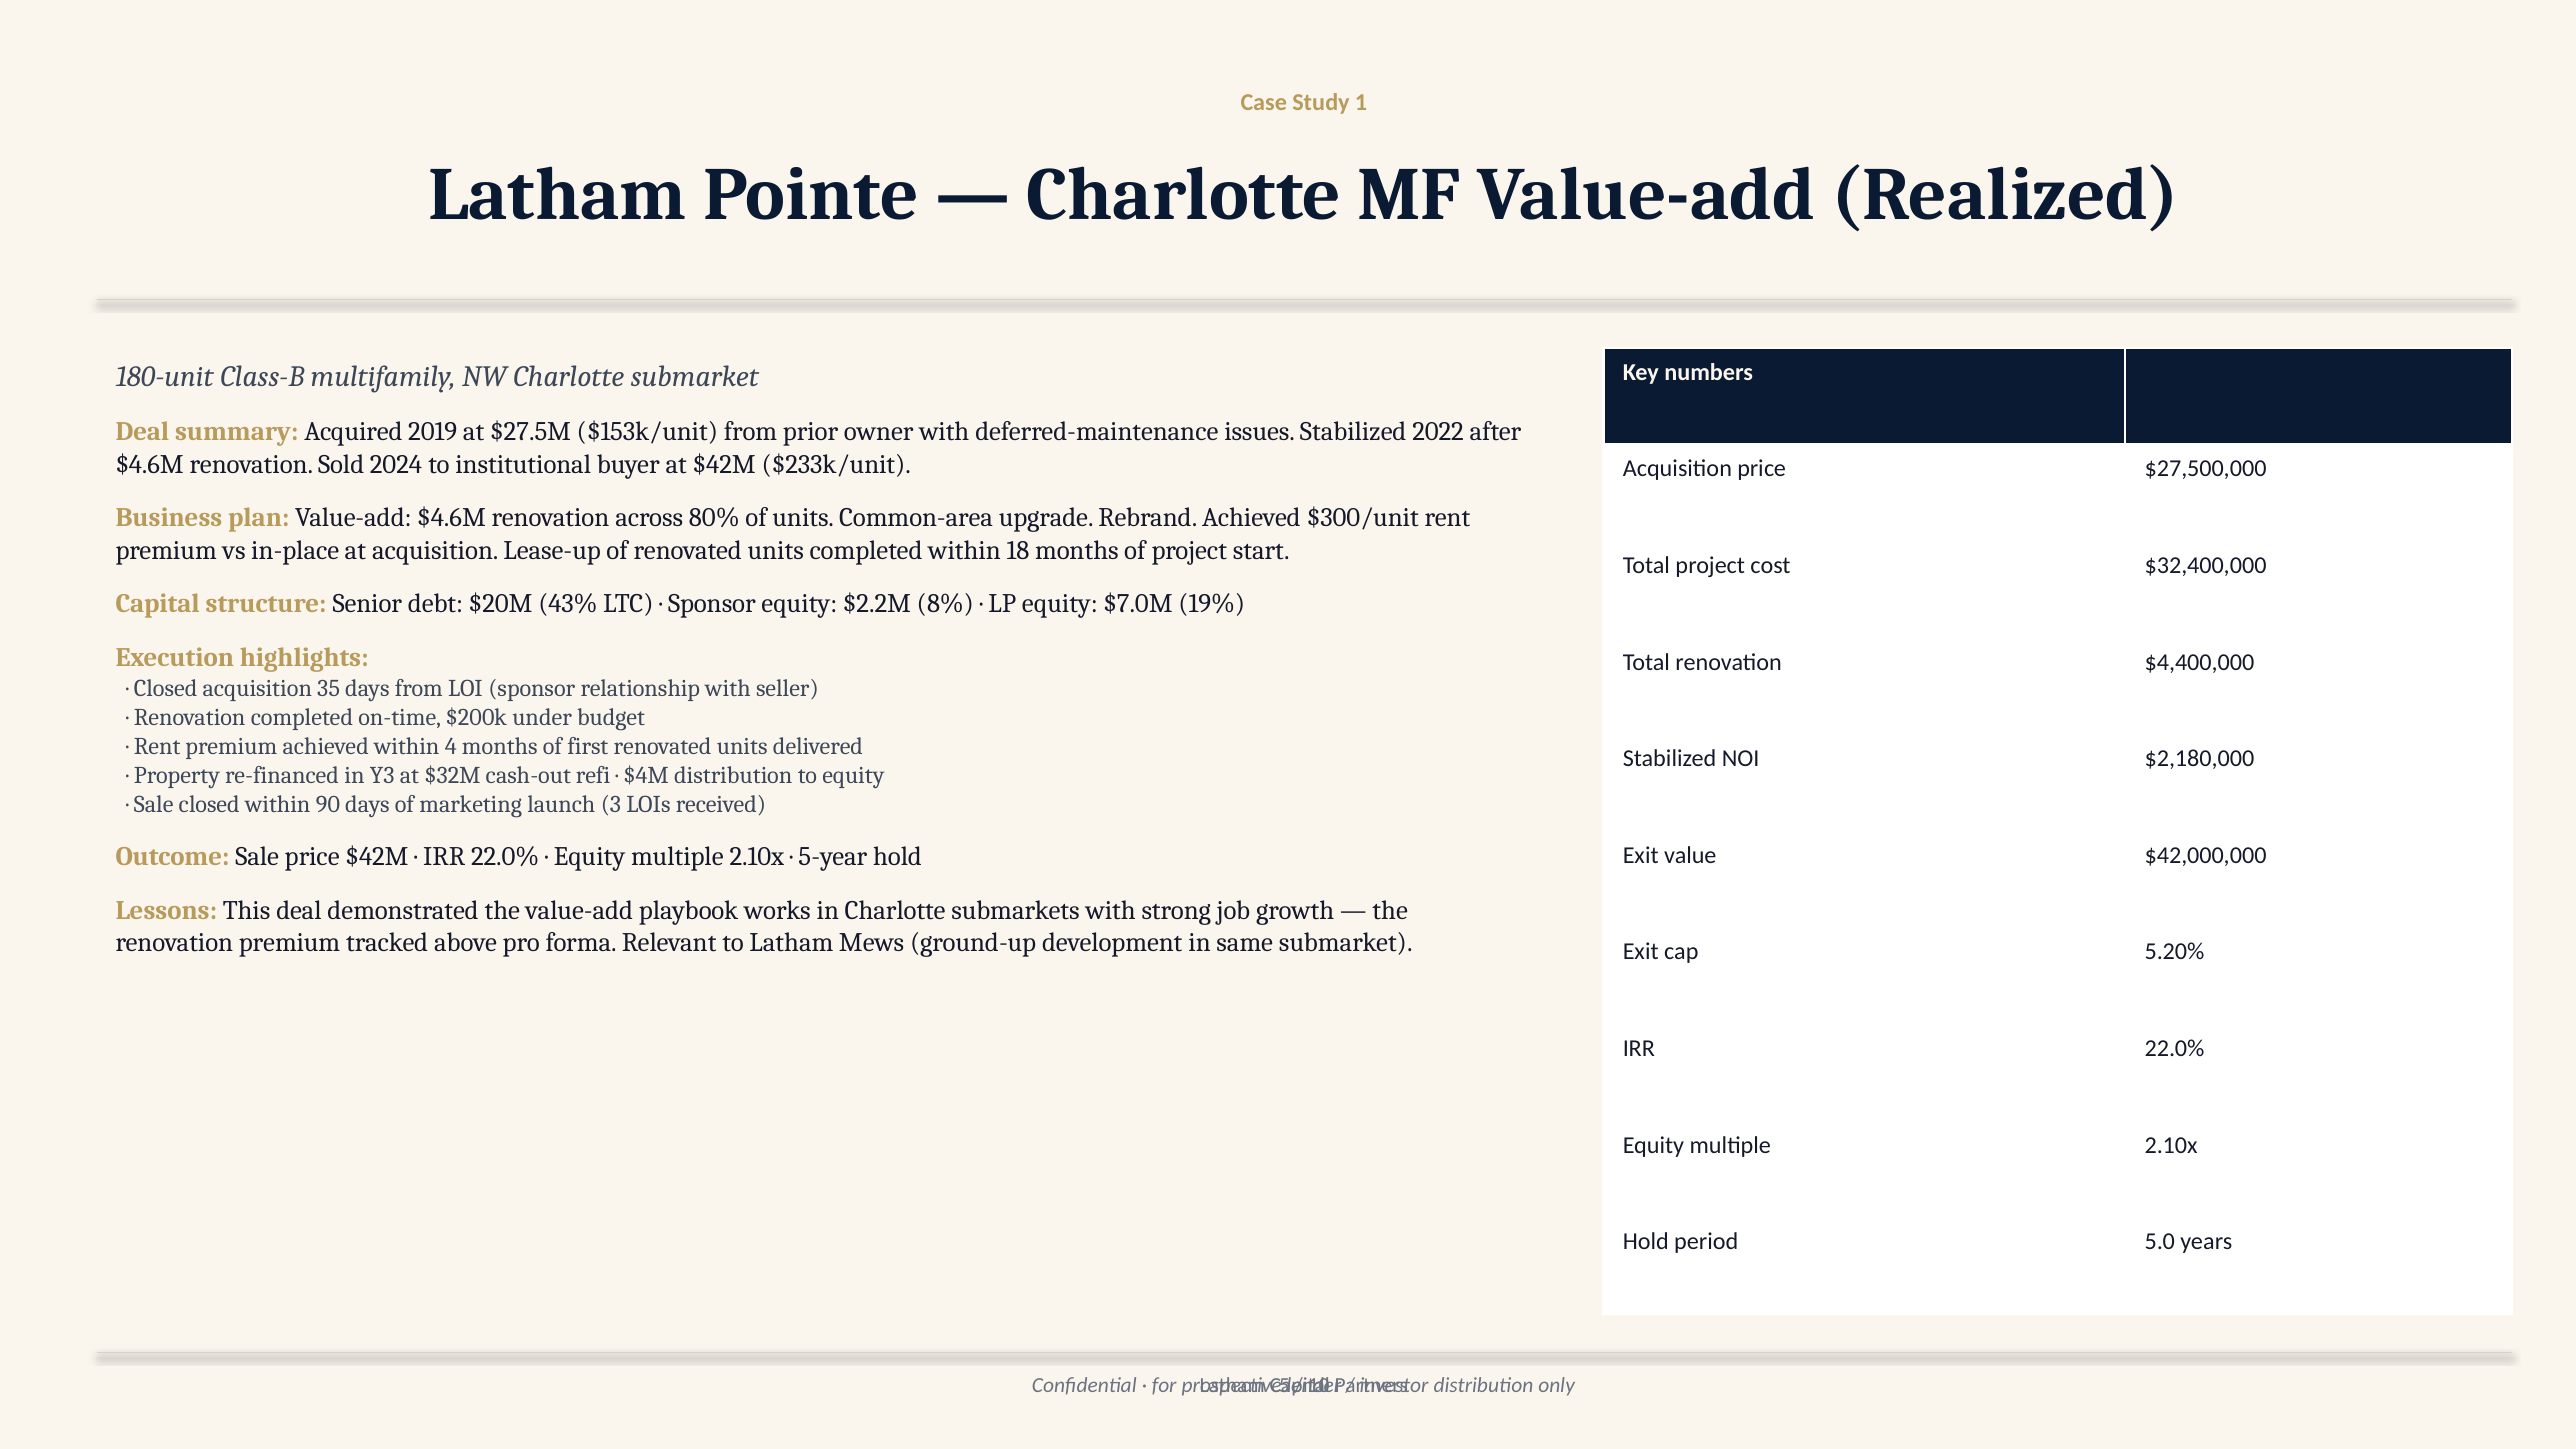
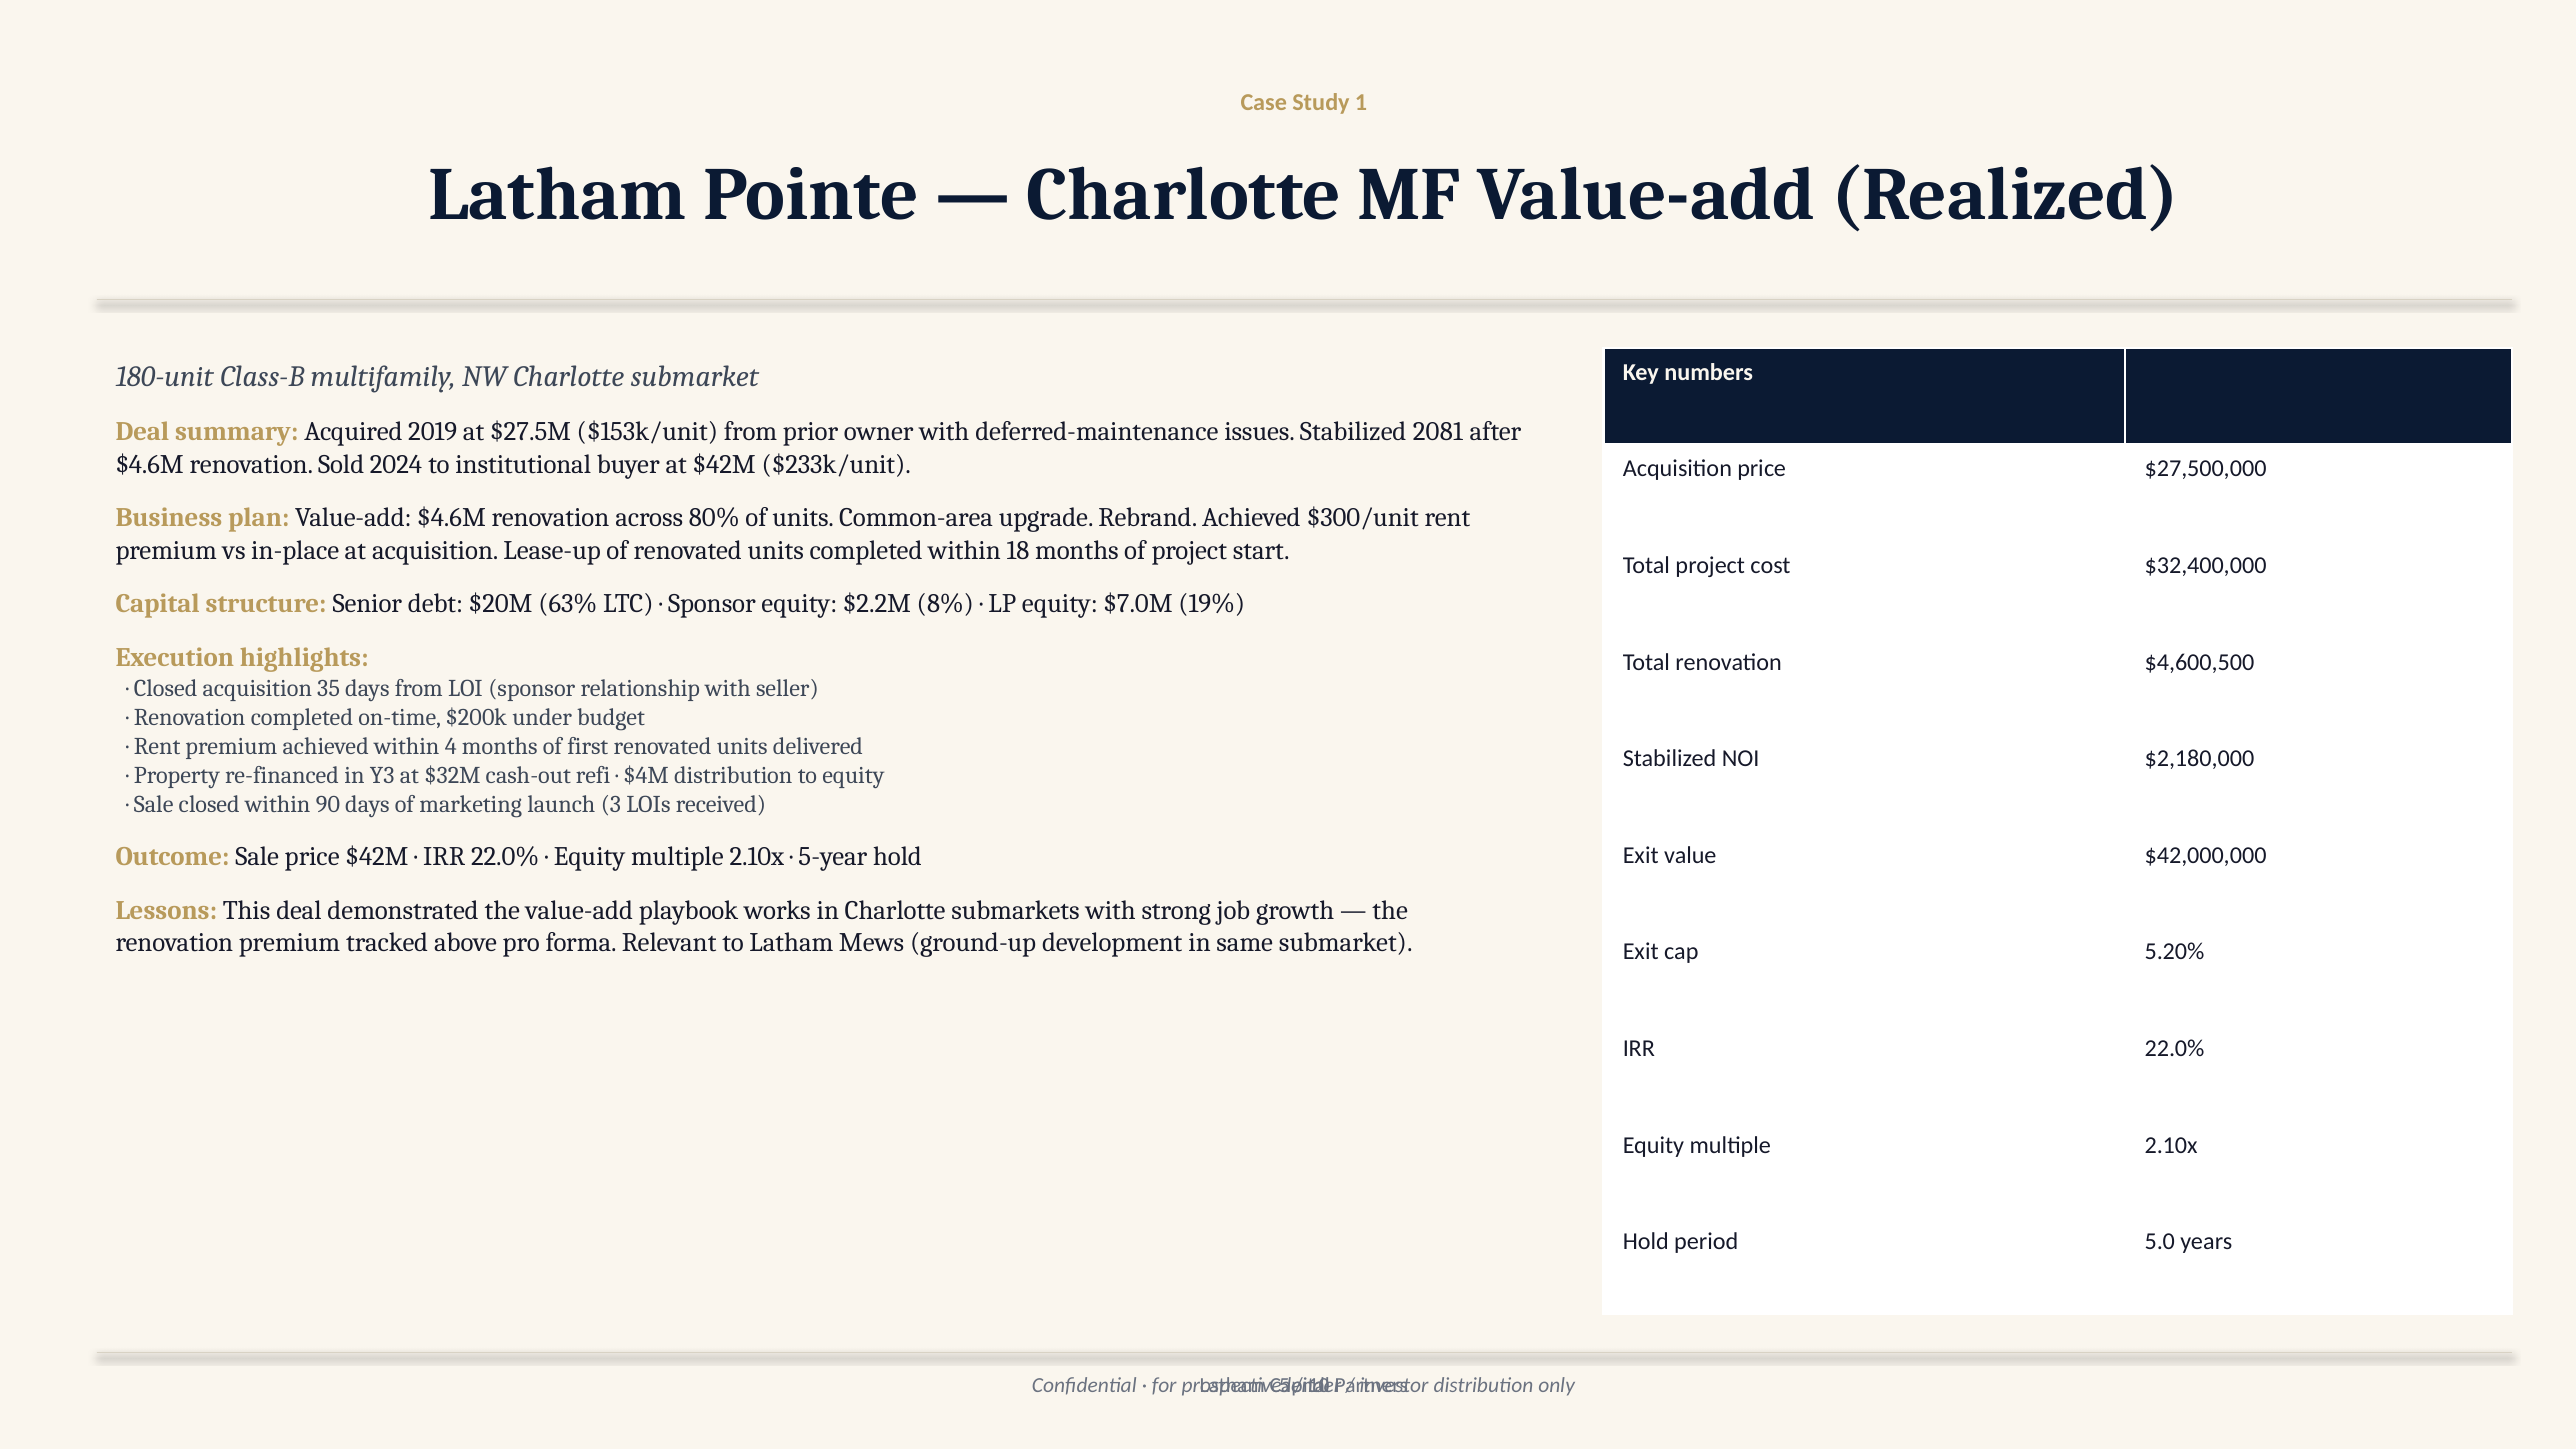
2022: 2022 -> 2081 (1438, 432)
43%: 43% -> 63% (568, 604)
$4,400,000: $4,400,000 -> $4,600,500 (2199, 662)
